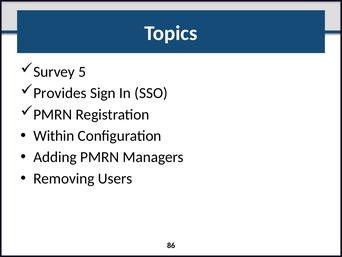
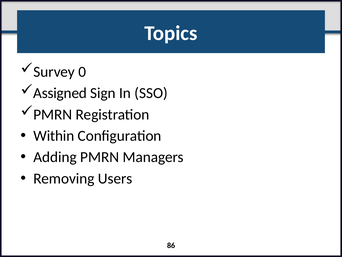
5: 5 -> 0 (82, 72)
Provides: Provides -> Assigned (60, 93)
